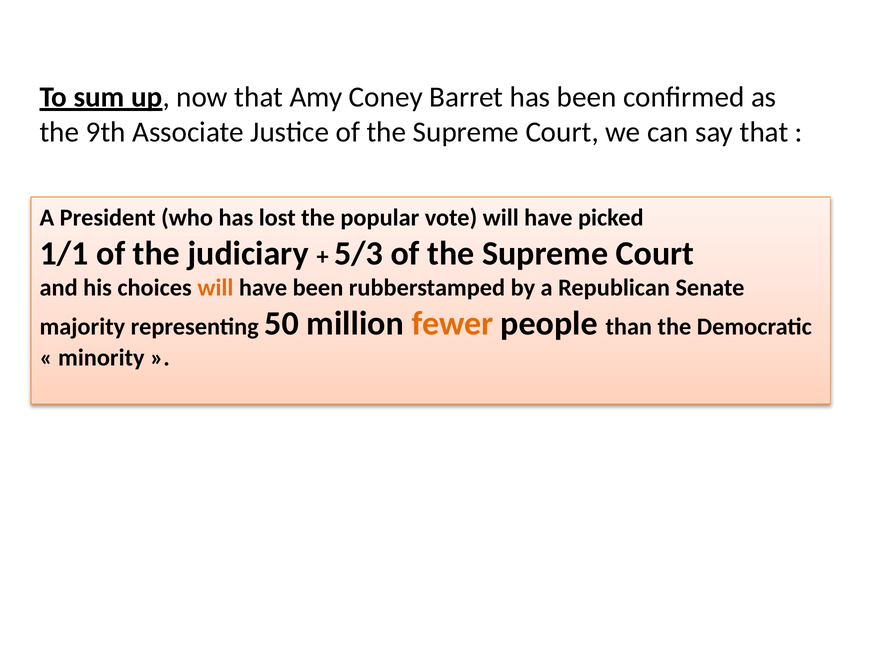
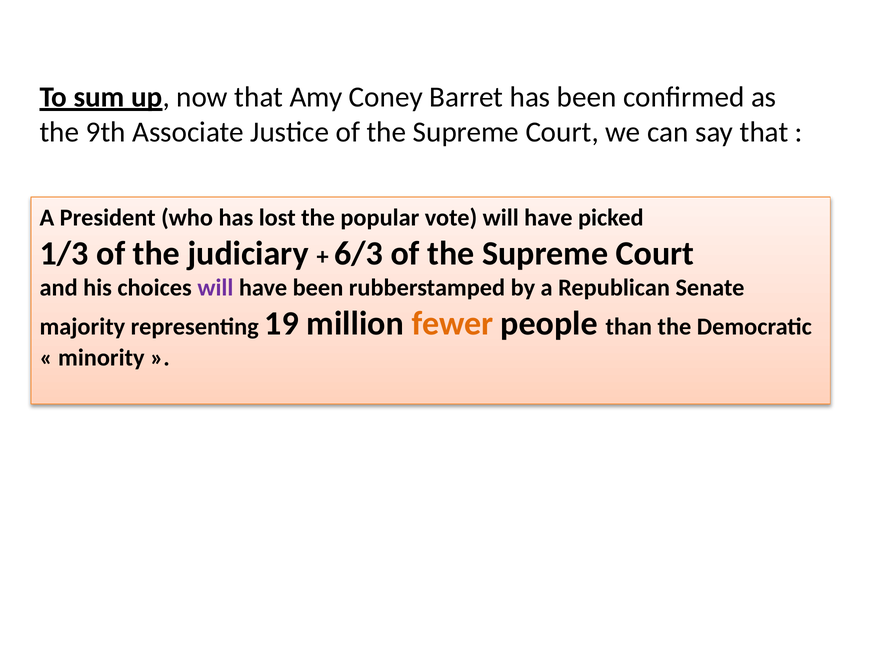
1/1: 1/1 -> 1/3 (64, 253)
5/3: 5/3 -> 6/3 (359, 253)
will colour: orange -> purple (215, 288)
50: 50 -> 19 (282, 324)
